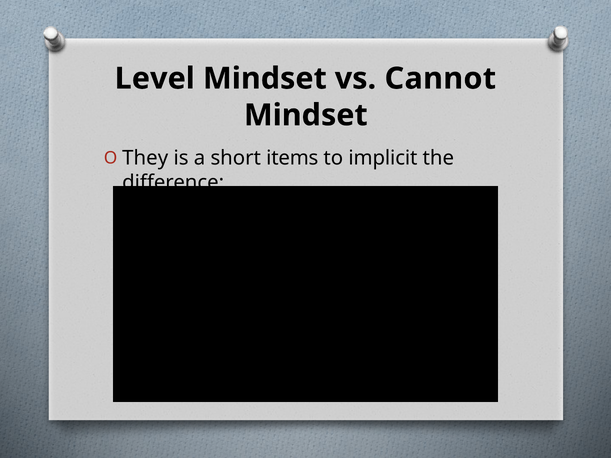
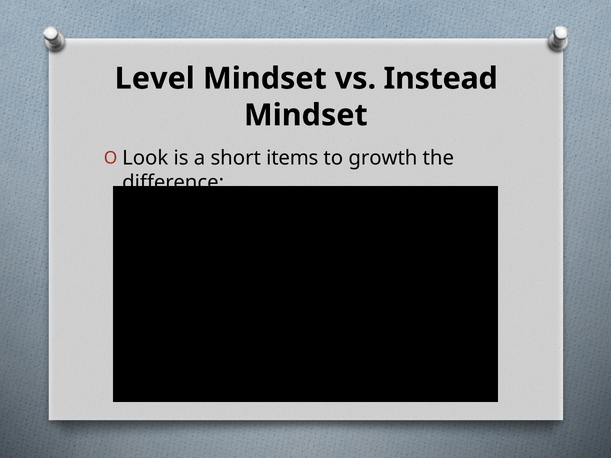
Cannot: Cannot -> Instead (441, 79)
They: They -> Look (145, 158)
implicit: implicit -> growth (383, 158)
